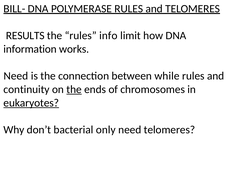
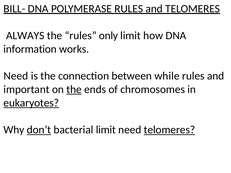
RESULTS: RESULTS -> ALWAYS (25, 36)
info: info -> only (108, 36)
continuity: continuity -> important (27, 90)
don’t underline: none -> present (39, 130)
bacterial only: only -> limit (106, 130)
telomeres underline: none -> present (169, 130)
